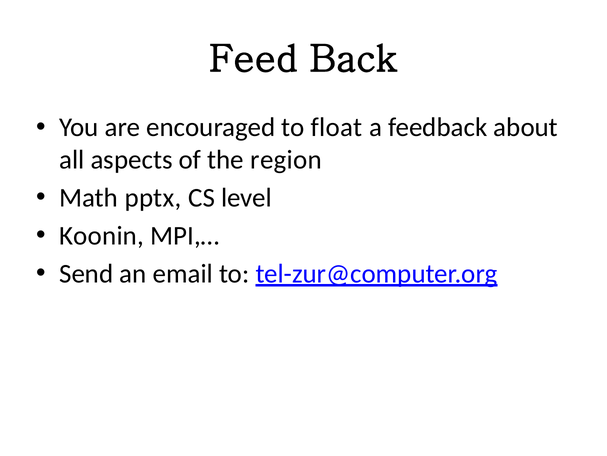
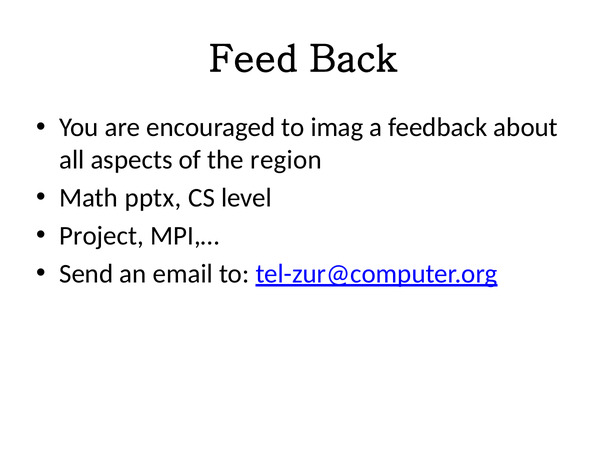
float: float -> imag (337, 127)
Koonin: Koonin -> Project (102, 235)
